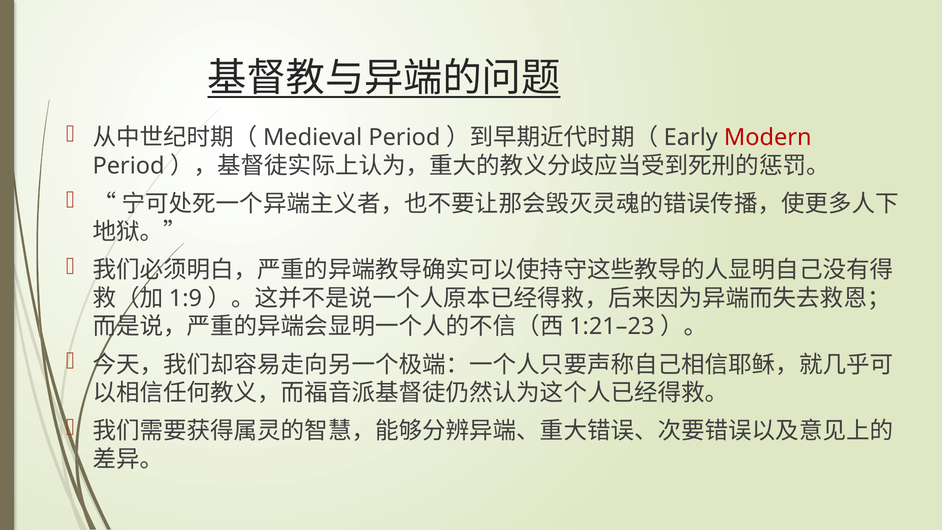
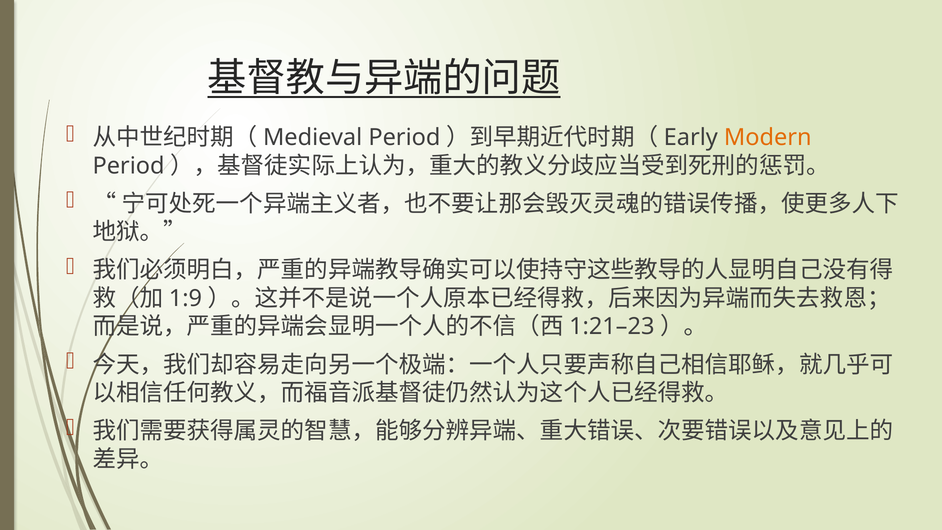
Modern colour: red -> orange (768, 137)
